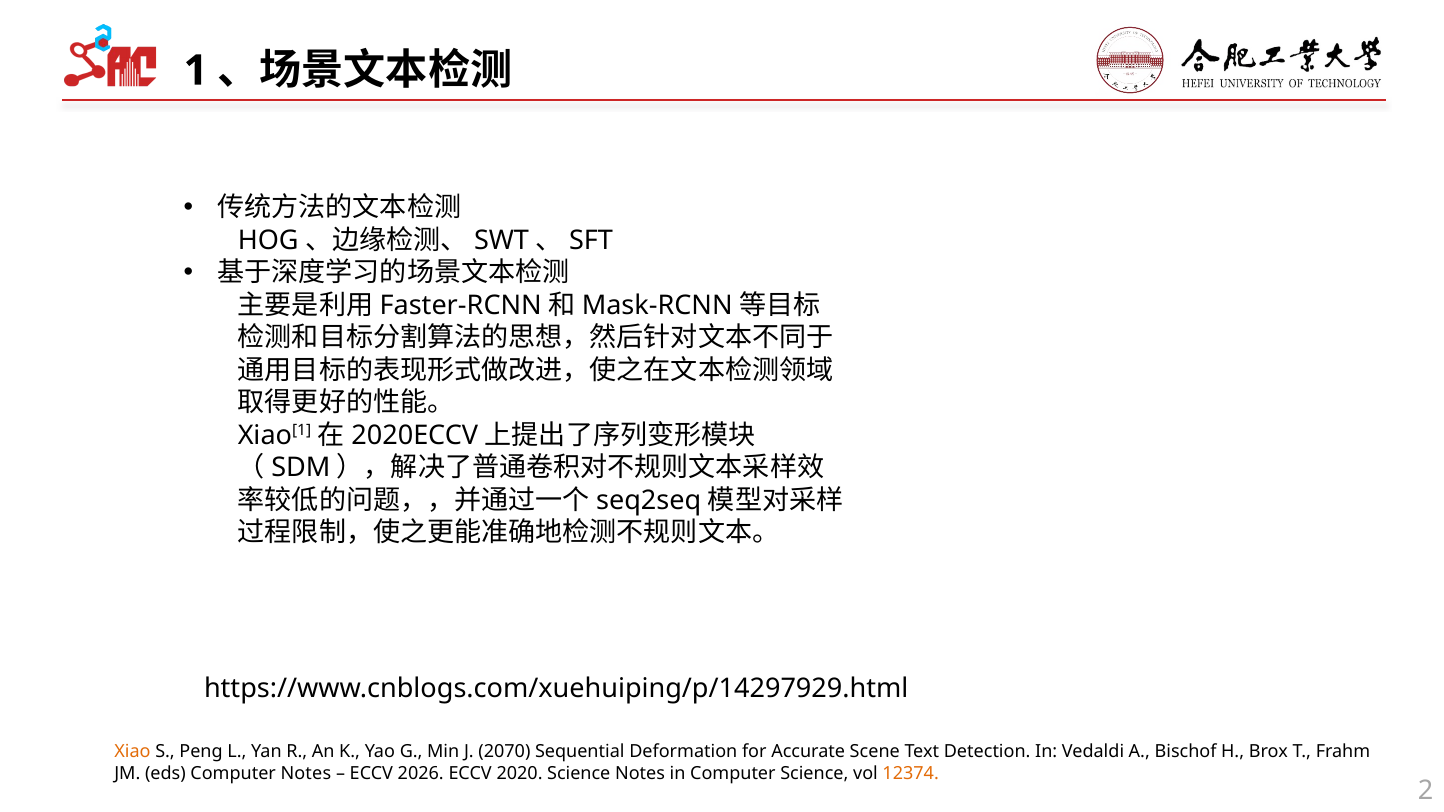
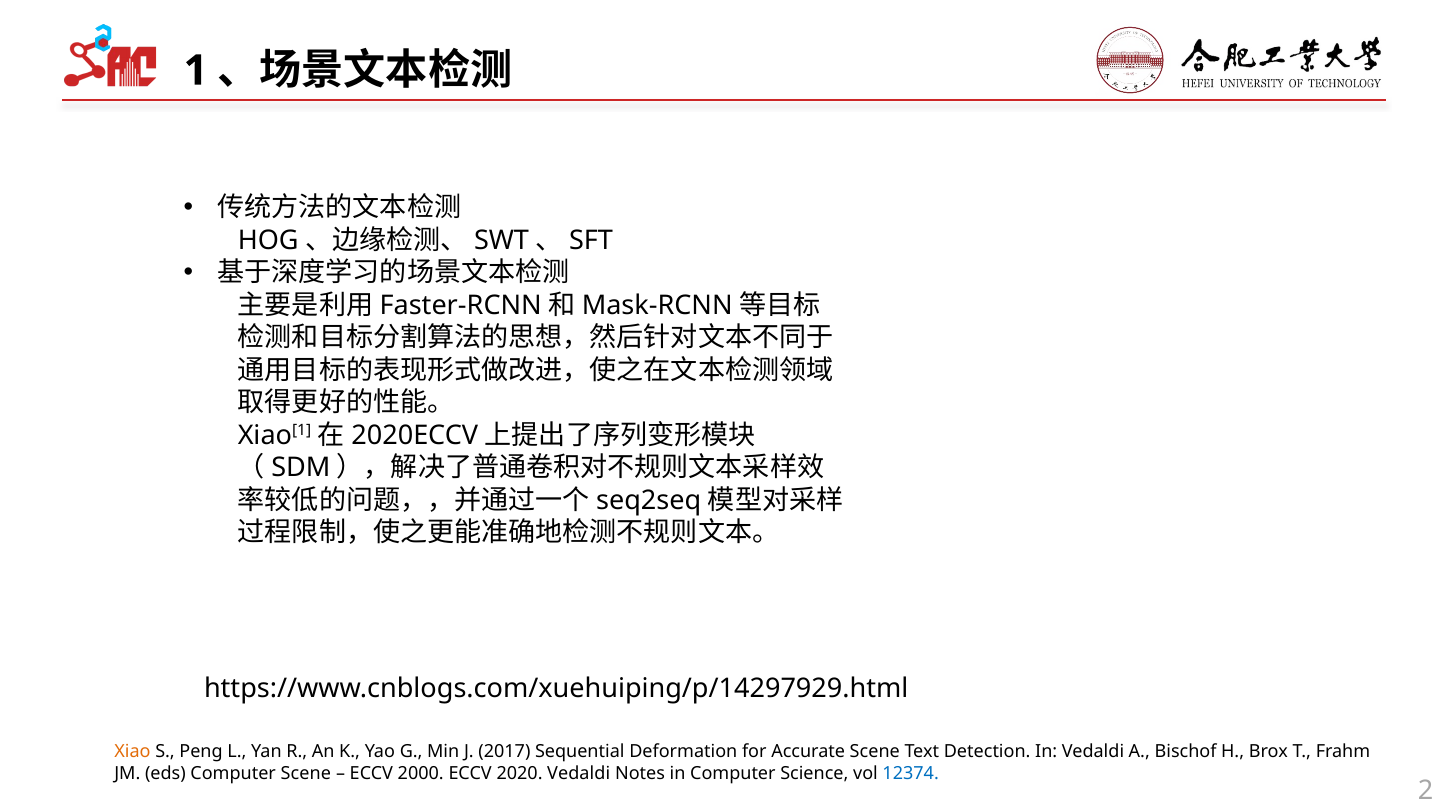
2070: 2070 -> 2017 (504, 752)
Computer Notes: Notes -> Scene (306, 774)
2026: 2026 -> 2000 (421, 774)
2020 Science: Science -> Vedaldi (579, 774)
12374 colour: orange -> blue (911, 774)
